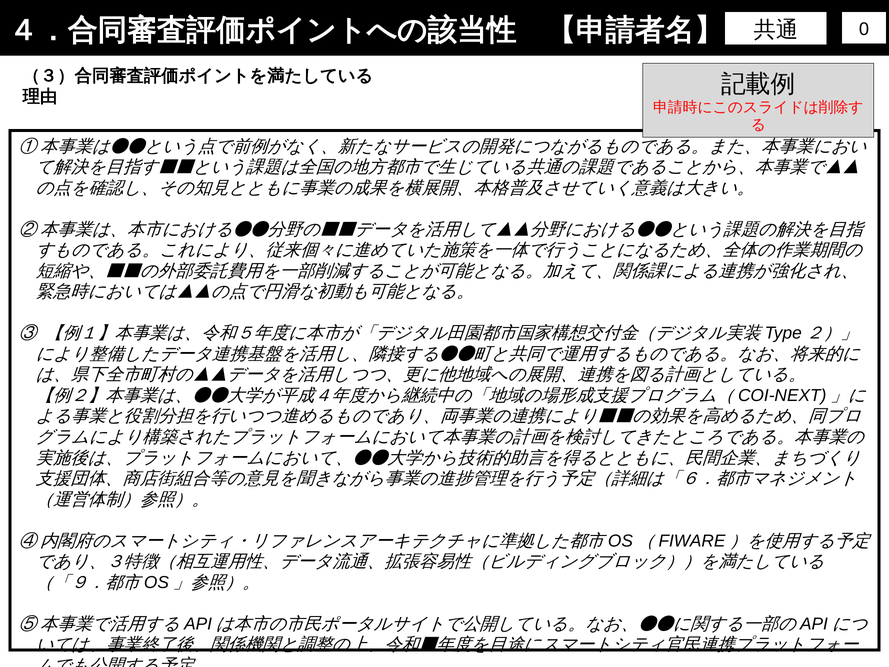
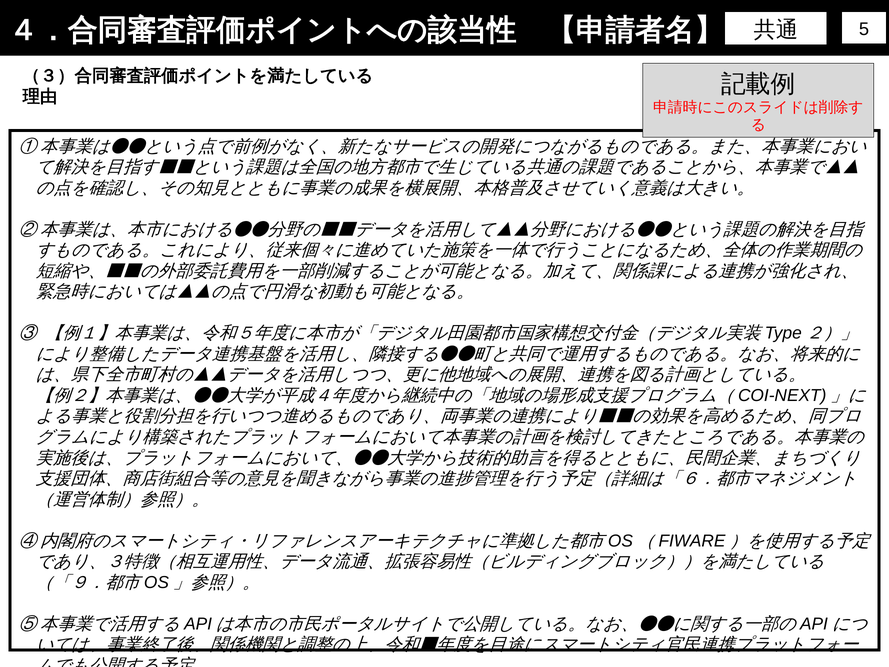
0: 0 -> 5 (864, 29)
